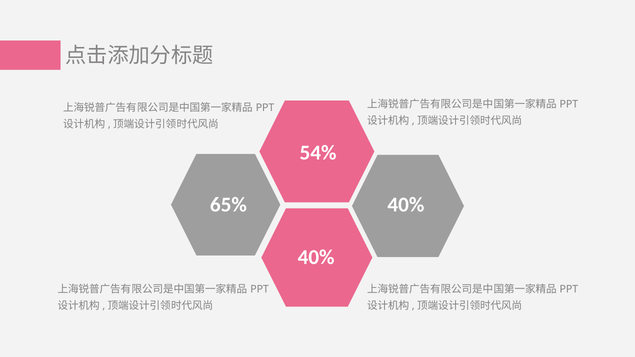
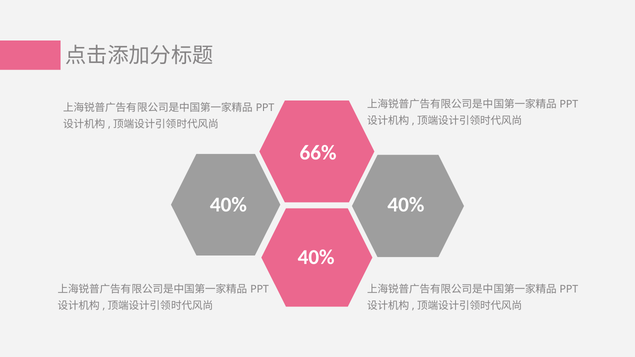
54%: 54% -> 66% (318, 153)
65%: 65% -> 40% (228, 205)
